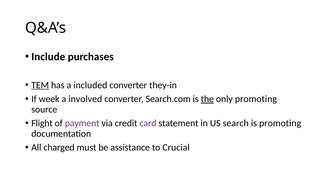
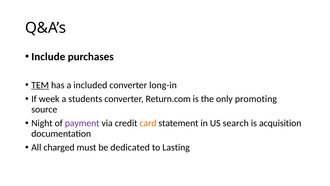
they-in: they-in -> long-in (163, 85)
involved: involved -> students (85, 99)
Search.com: Search.com -> Return.com (168, 99)
the underline: present -> none (207, 99)
Flight: Flight -> Night (42, 123)
card colour: purple -> orange (148, 123)
is promoting: promoting -> acquisition (280, 123)
assistance: assistance -> dedicated (130, 147)
Crucial: Crucial -> Lasting (176, 147)
